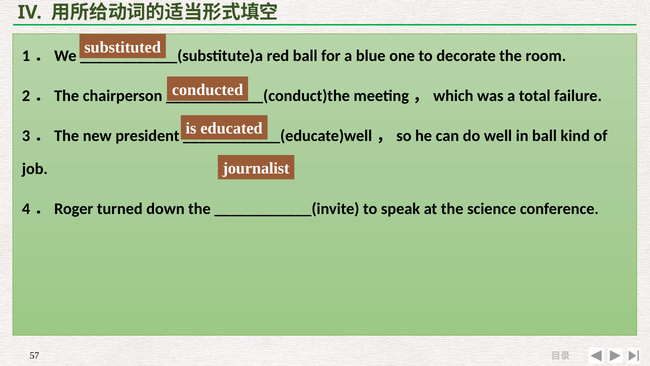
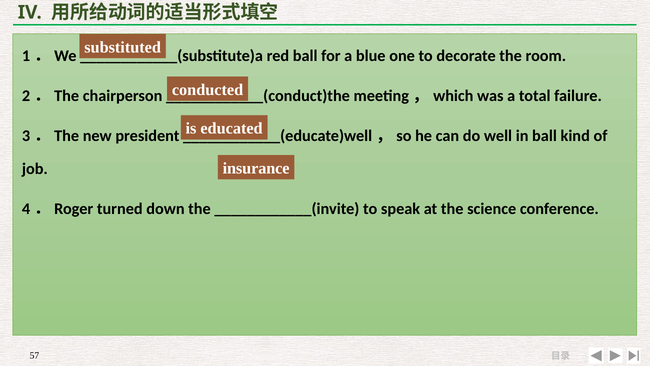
journalist: journalist -> insurance (256, 168)
